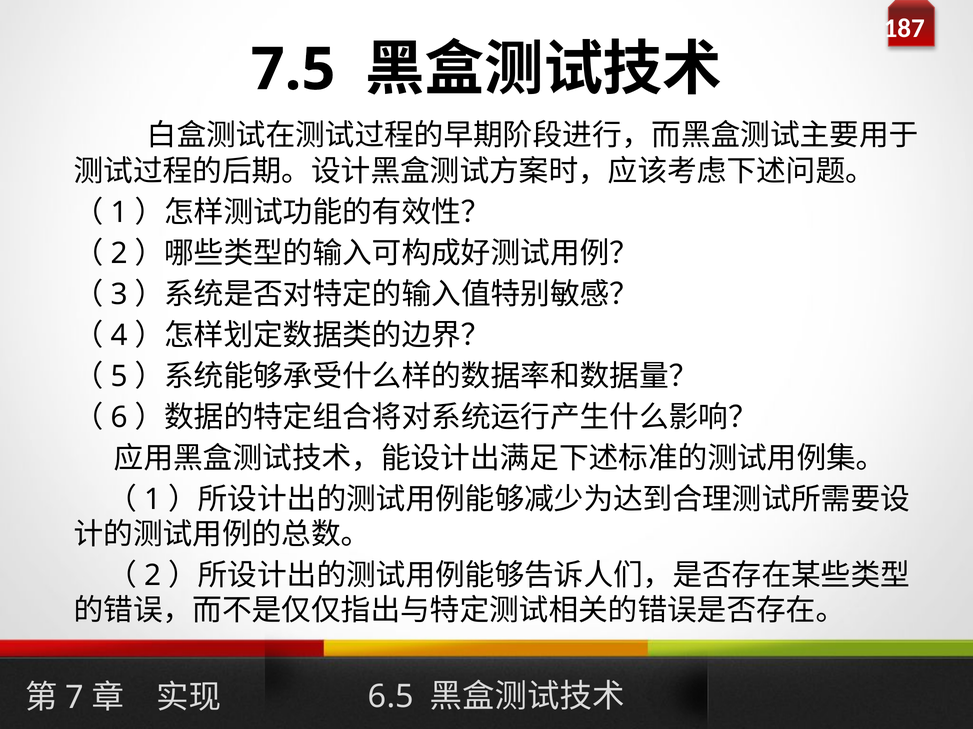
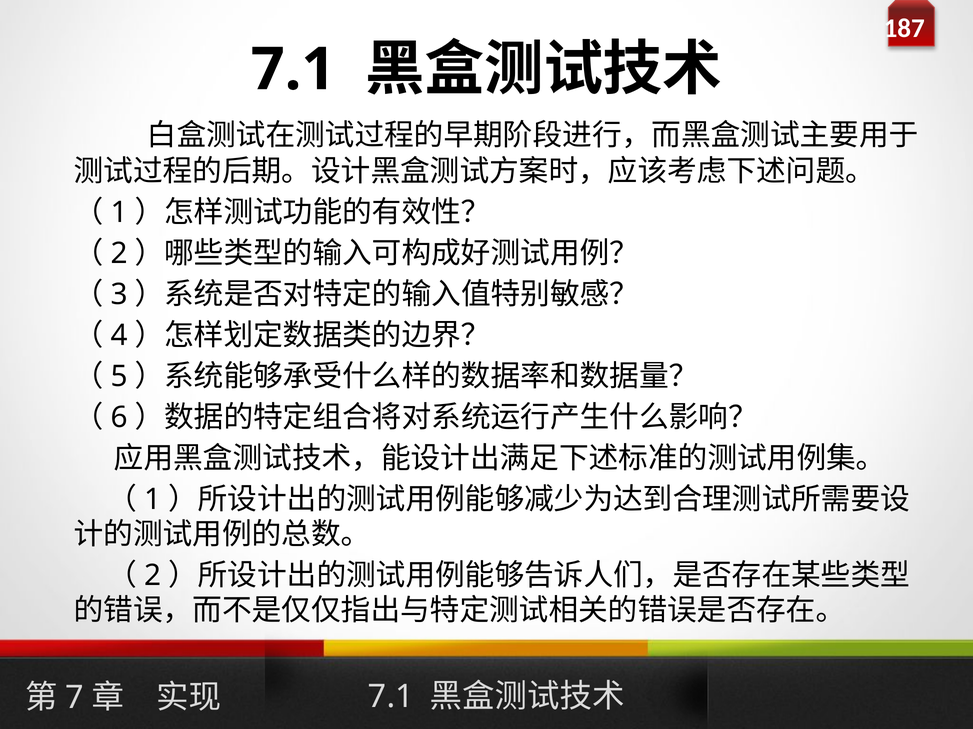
7.5: 7.5 -> 7.1 (293, 70)
6.5: 6.5 -> 7.1 (391, 697)
